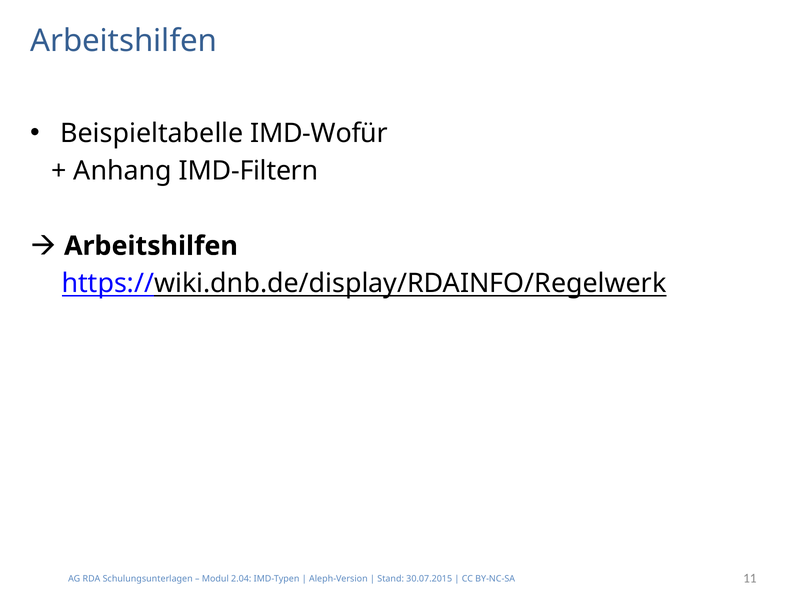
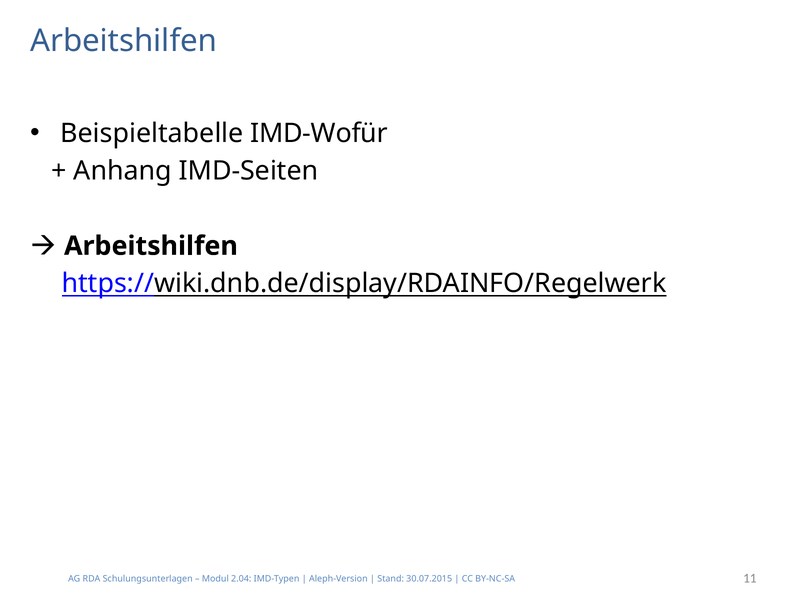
IMD-Filtern: IMD-Filtern -> IMD-Seiten (248, 171)
